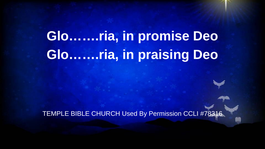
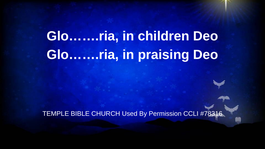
promise: promise -> children (164, 36)
